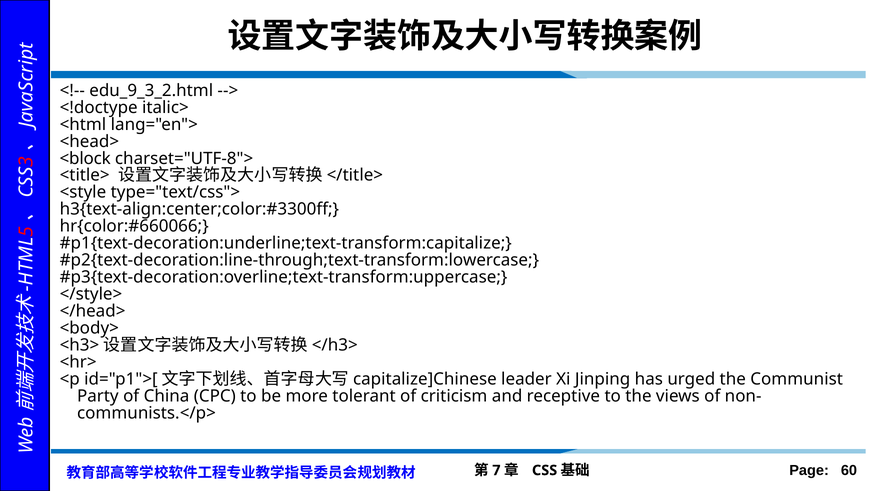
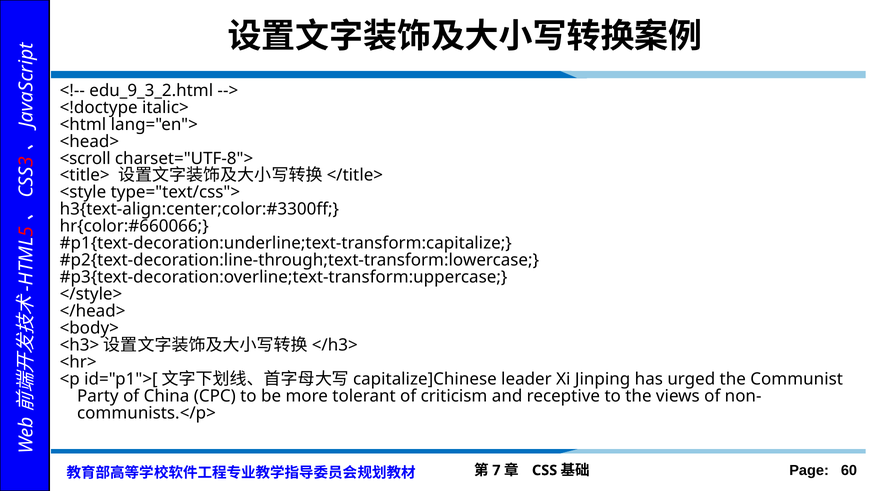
<block: <block -> <scroll (85, 158)
